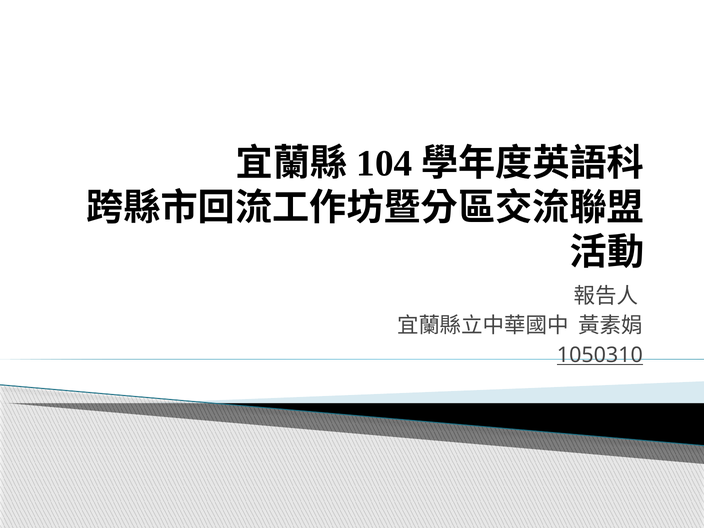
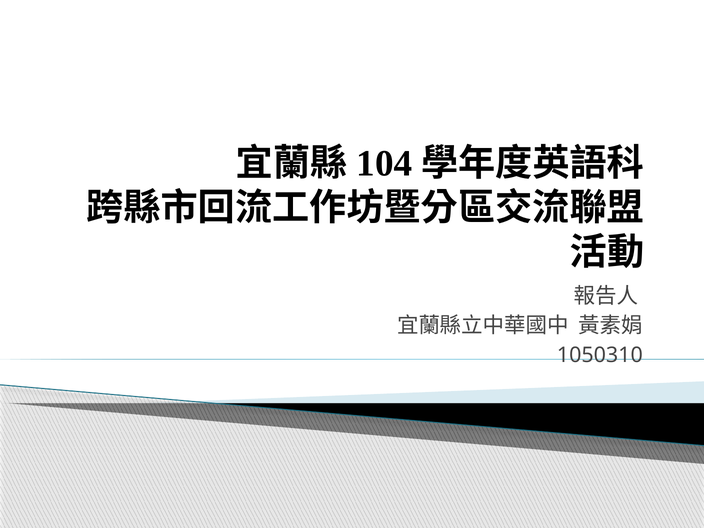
1050310 underline: present -> none (600, 355)
